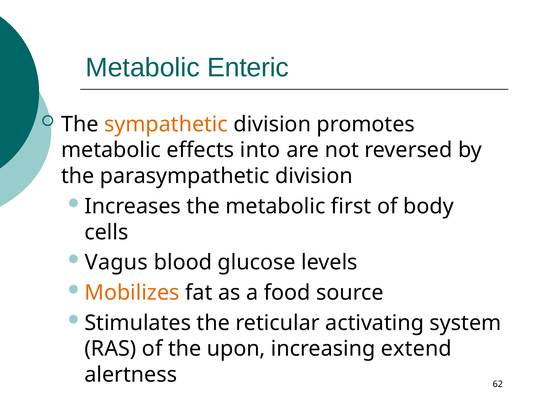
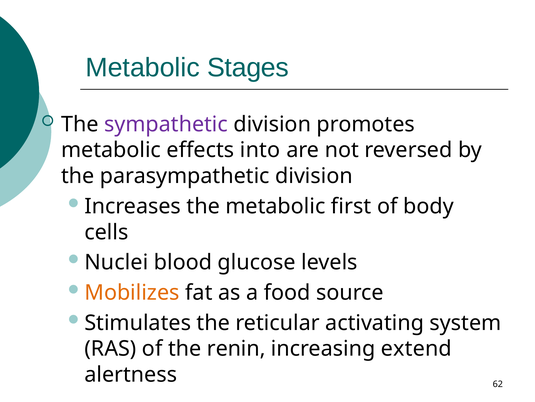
Enteric: Enteric -> Stages (248, 68)
sympathetic colour: orange -> purple (166, 124)
Vagus: Vagus -> Nuclei (116, 262)
upon: upon -> renin (236, 348)
